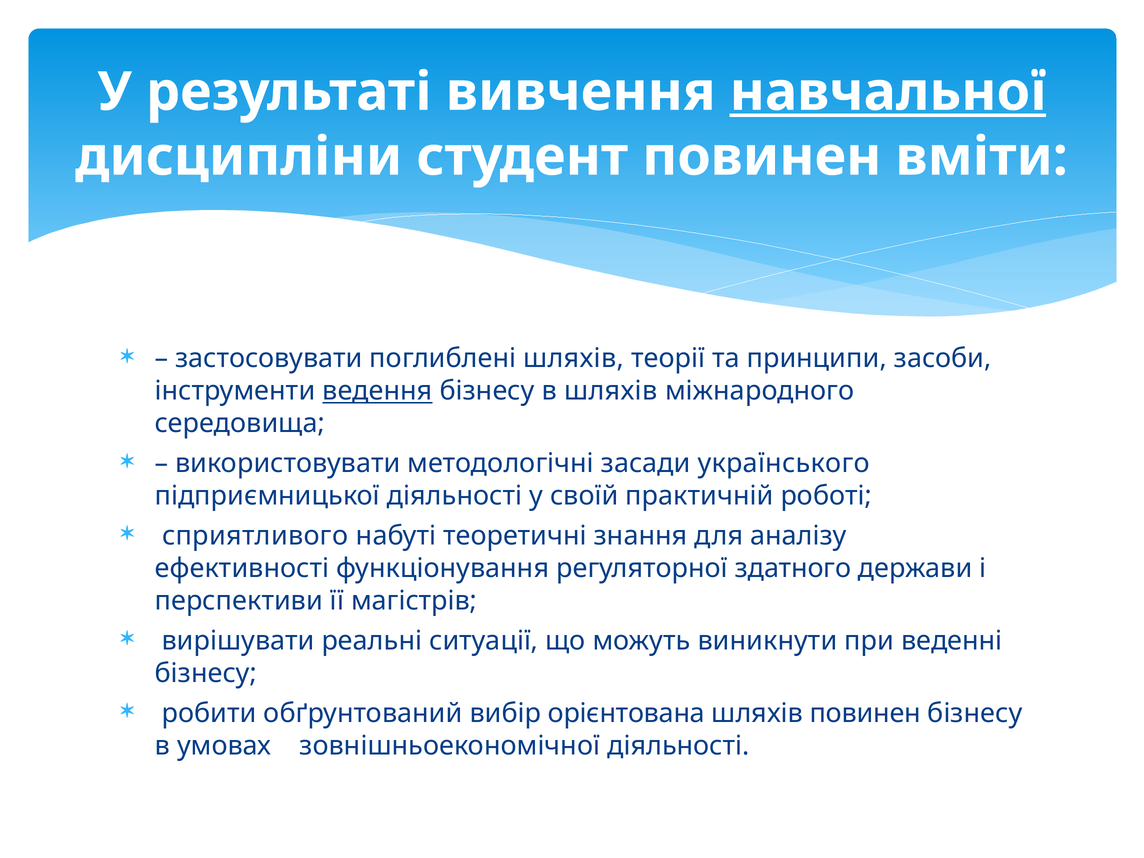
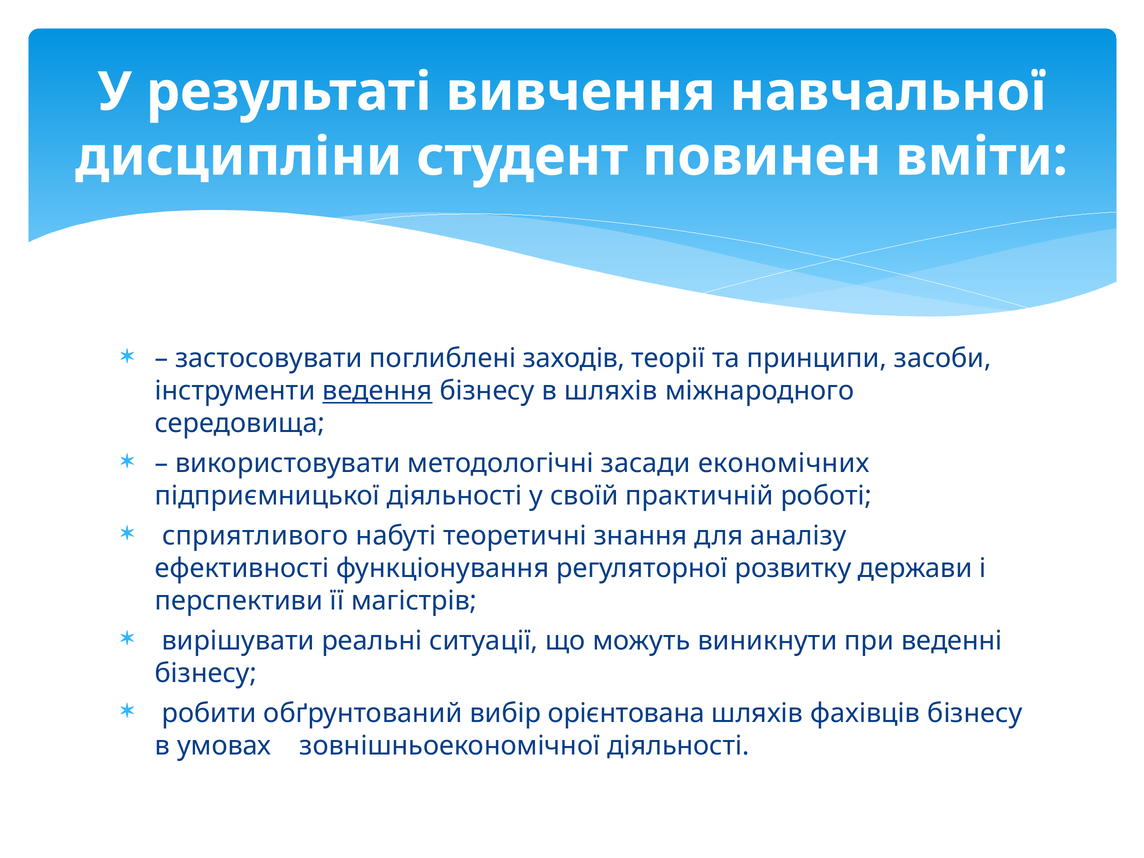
навчальної underline: present -> none (888, 92)
поглиблені шляхів: шляхів -> заходів (574, 359)
українського: українського -> економічних (784, 463)
здатного: здатного -> розвитку (793, 568)
шляхів повинен: повинен -> фахівців (865, 713)
